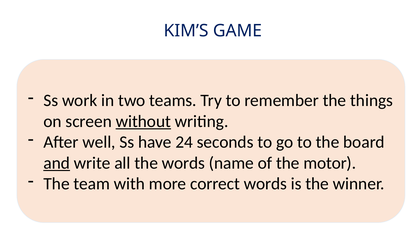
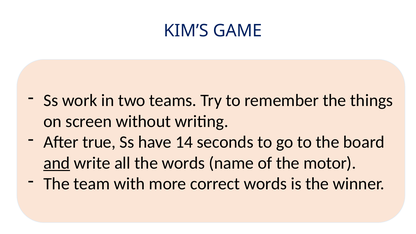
without underline: present -> none (143, 121)
well: well -> true (99, 142)
24: 24 -> 14 (184, 142)
